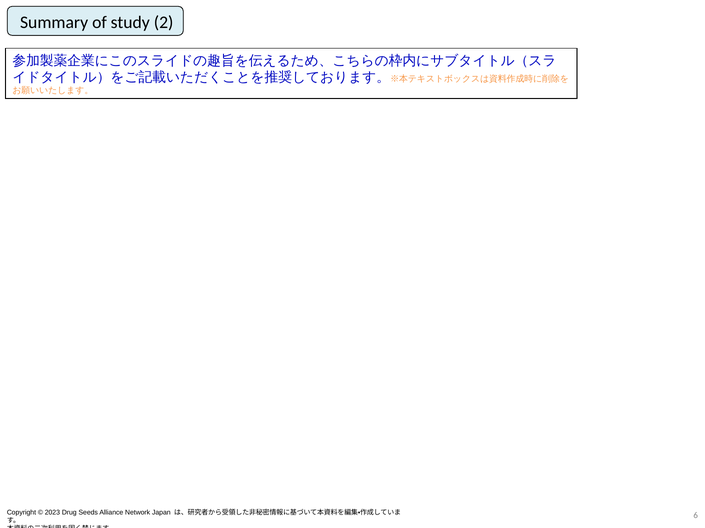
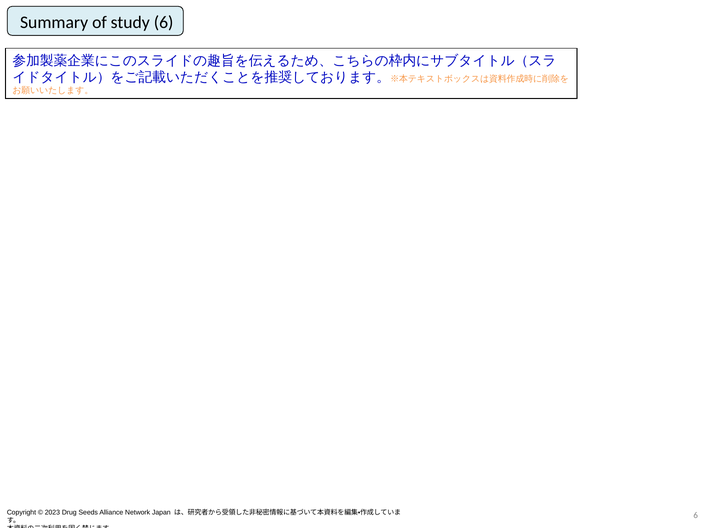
study 2: 2 -> 6 (164, 22)
